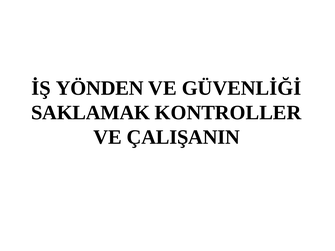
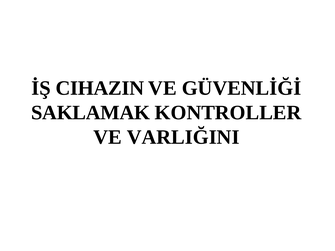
YÖNDEN: YÖNDEN -> CIHAZIN (100, 88)
ÇALIŞANIN: ÇALIŞANIN -> VARLIĞINI (183, 137)
